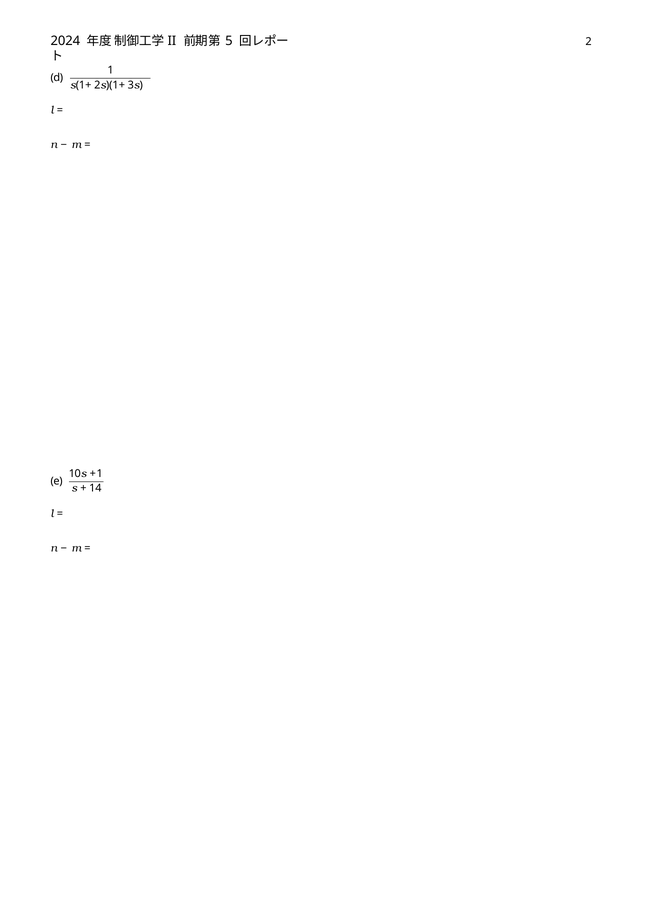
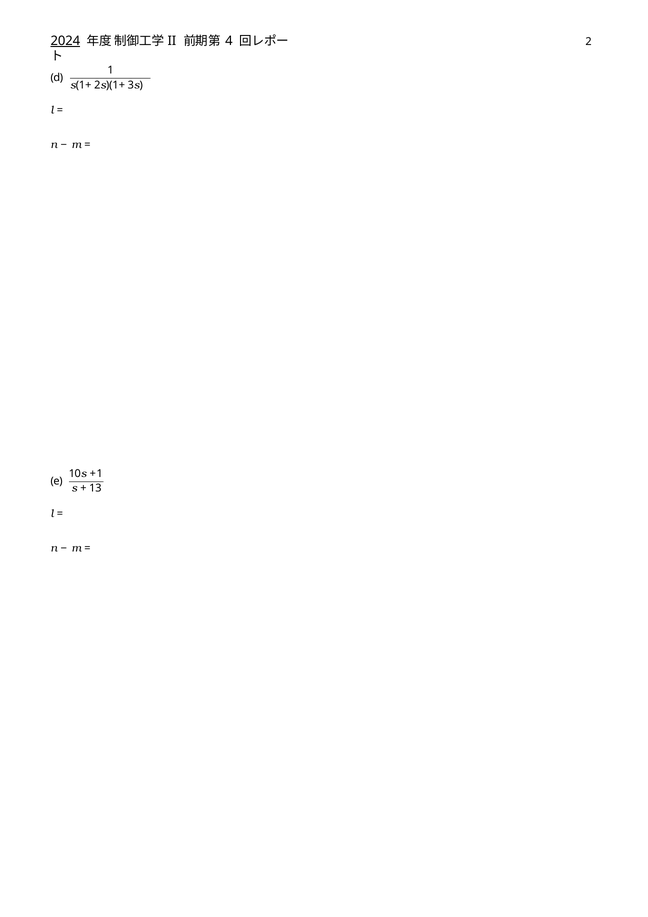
2024 underline: none -> present (65, 41)
5: 5 -> 4 (229, 41)
14: 14 -> 13 (95, 488)
